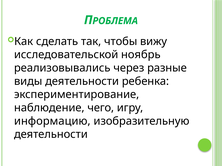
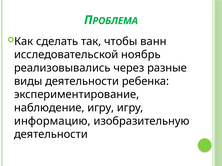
вижу: вижу -> ванн (153, 41)
наблюдение чего: чего -> игру (101, 108)
